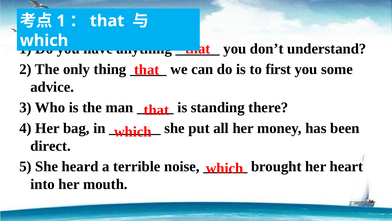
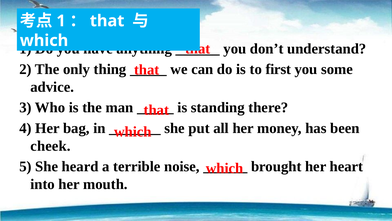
direct: direct -> cheek (50, 146)
